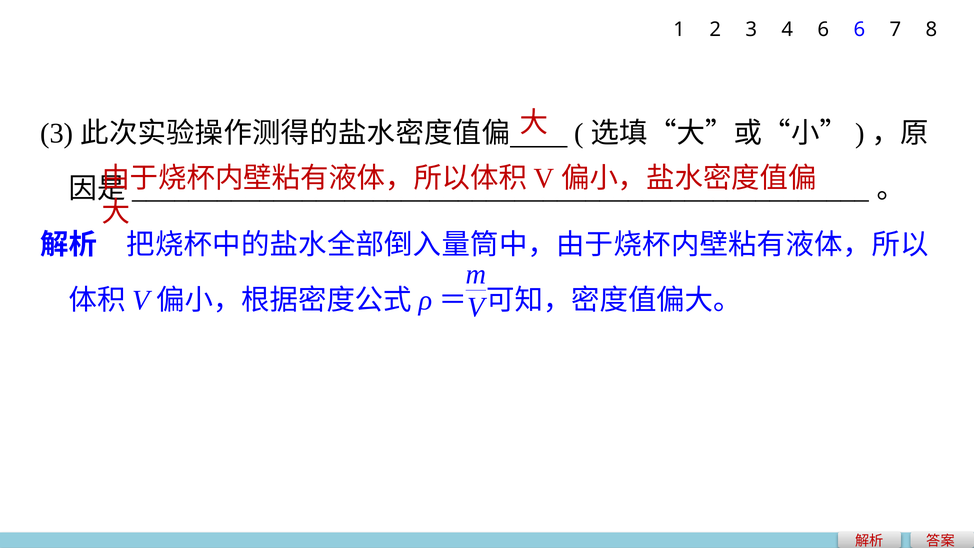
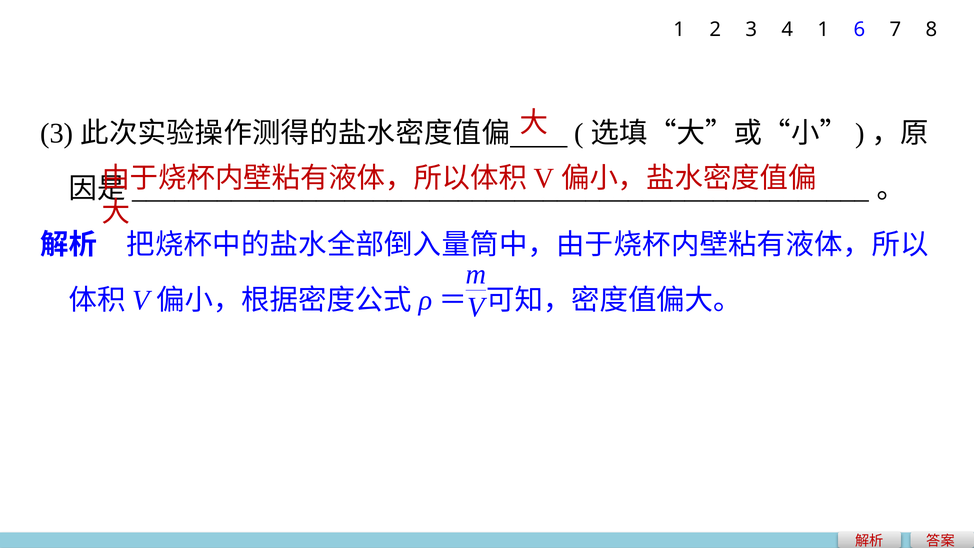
4 6: 6 -> 1 (823, 30)
